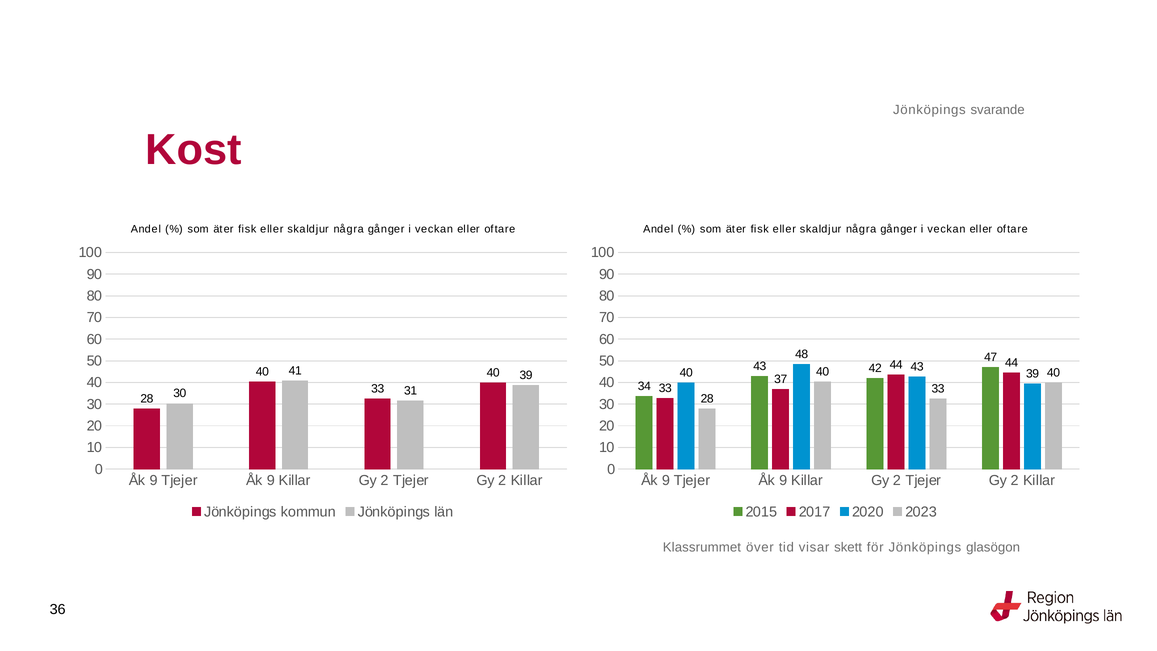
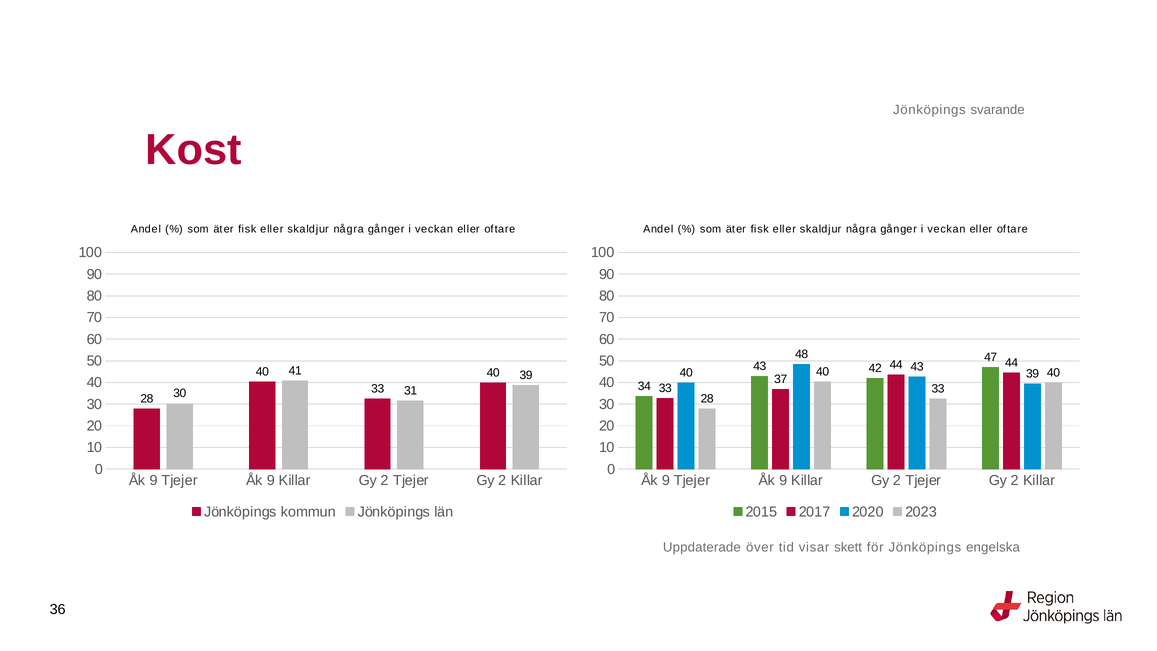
Klassrummet: Klassrummet -> Uppdaterade (702, 547)
glasögon: glasögon -> engelska (993, 547)
